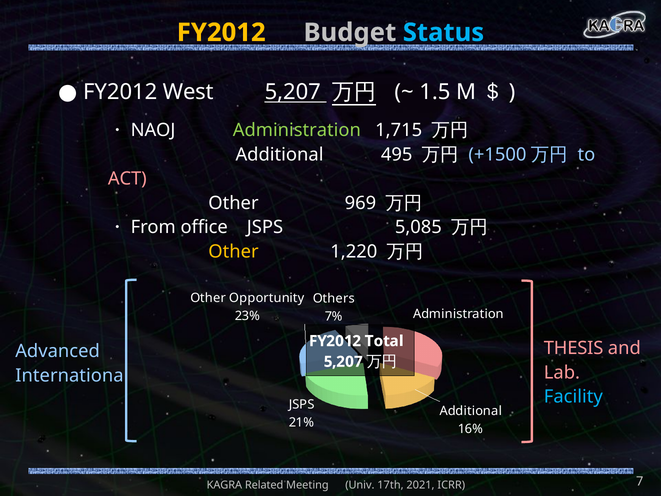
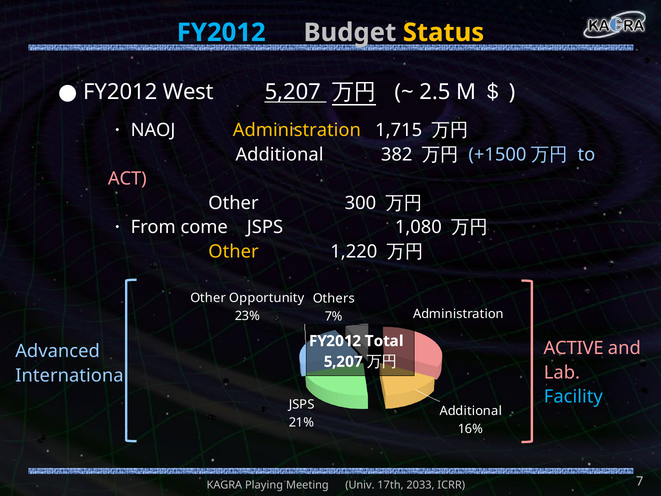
FY2012 colour: yellow -> light blue (221, 33)
Status colour: light blue -> yellow (443, 33)
1.5: 1.5 -> 2.5 (435, 92)
Administration colour: light green -> yellow (297, 130)
495: 495 -> 382 (397, 154)
969: 969 -> 300 (360, 203)
office: office -> come (204, 227)
5,085: 5,085 -> 1,080 (418, 227)
THESIS: THESIS -> ACTIVE (574, 348)
Related: Related -> Playing (264, 485)
2021: 2021 -> 2033 (421, 485)
